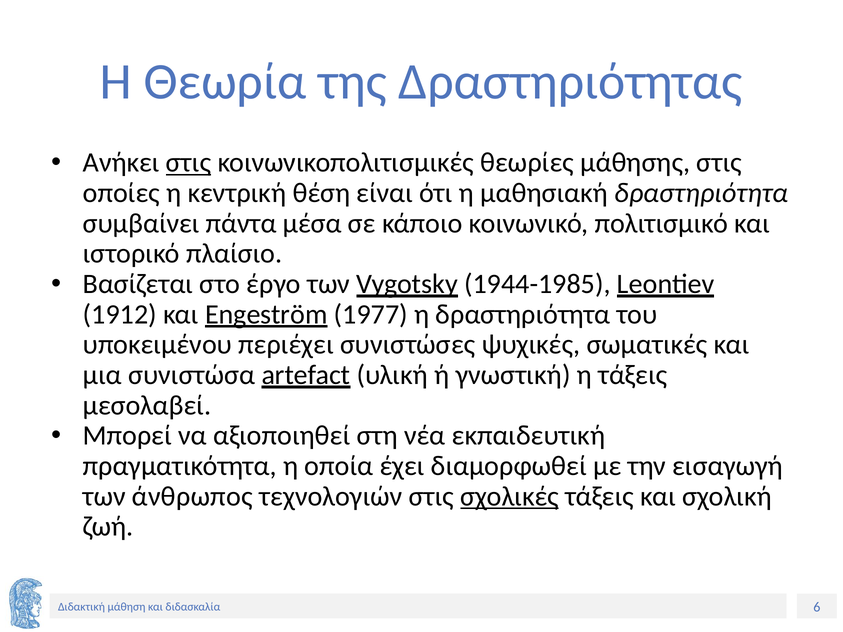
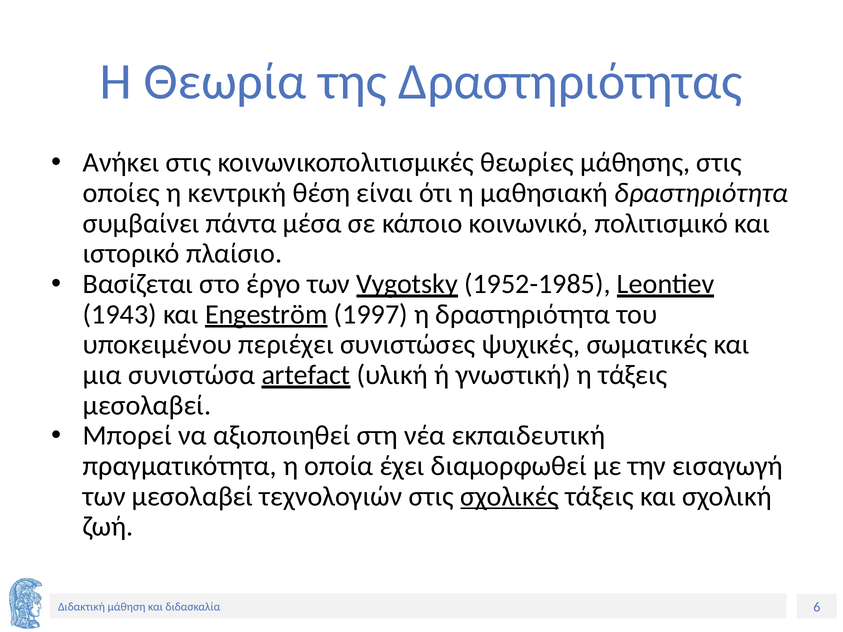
στις underline: present -> none (189, 163)
1944-1985: 1944-1985 -> 1952-1985 (537, 284)
1912: 1912 -> 1943 (120, 314)
1977: 1977 -> 1997 (371, 314)
των άνθρωπος: άνθρωπος -> μεσολαβεί (193, 496)
